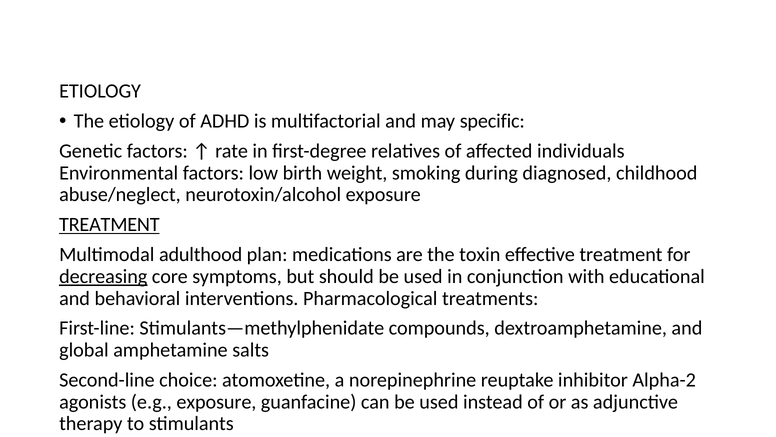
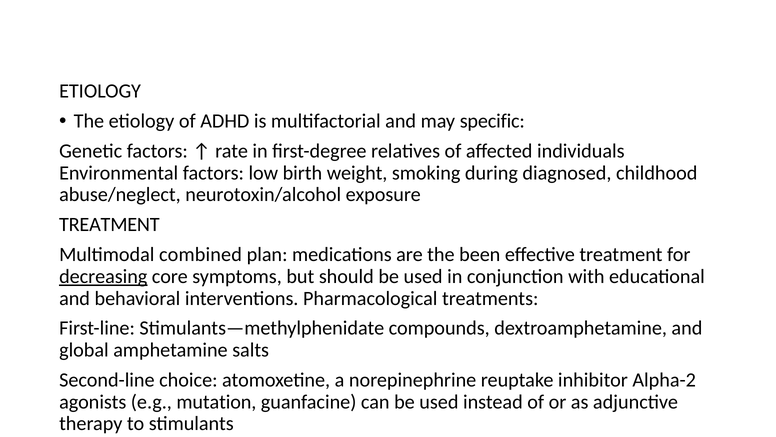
TREATMENT underline: present -> none (109, 224)
adulthood: adulthood -> combined (200, 254)
toxin: toxin -> been (480, 254)
e.g exposure: exposure -> mutation (216, 401)
